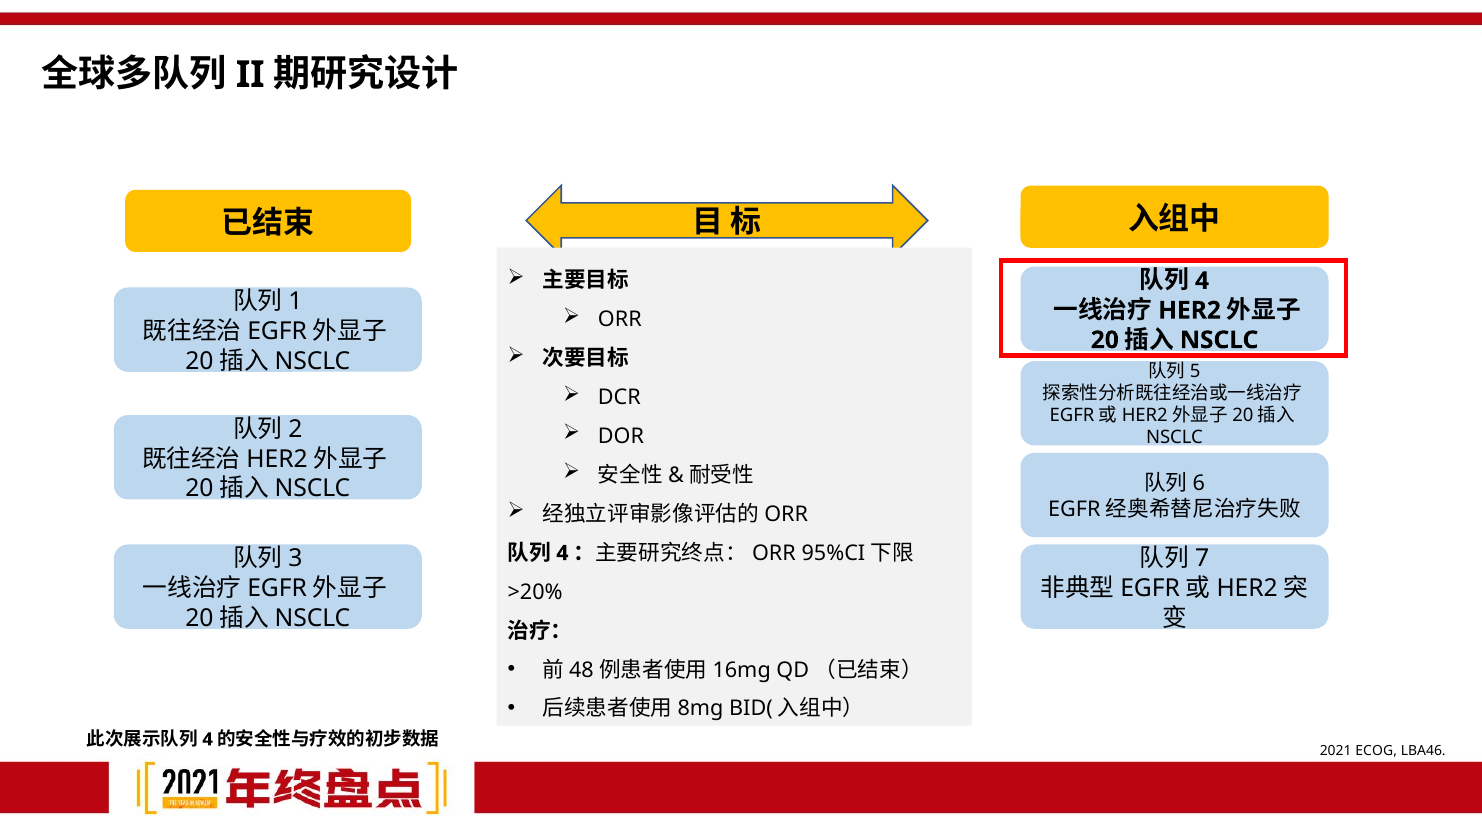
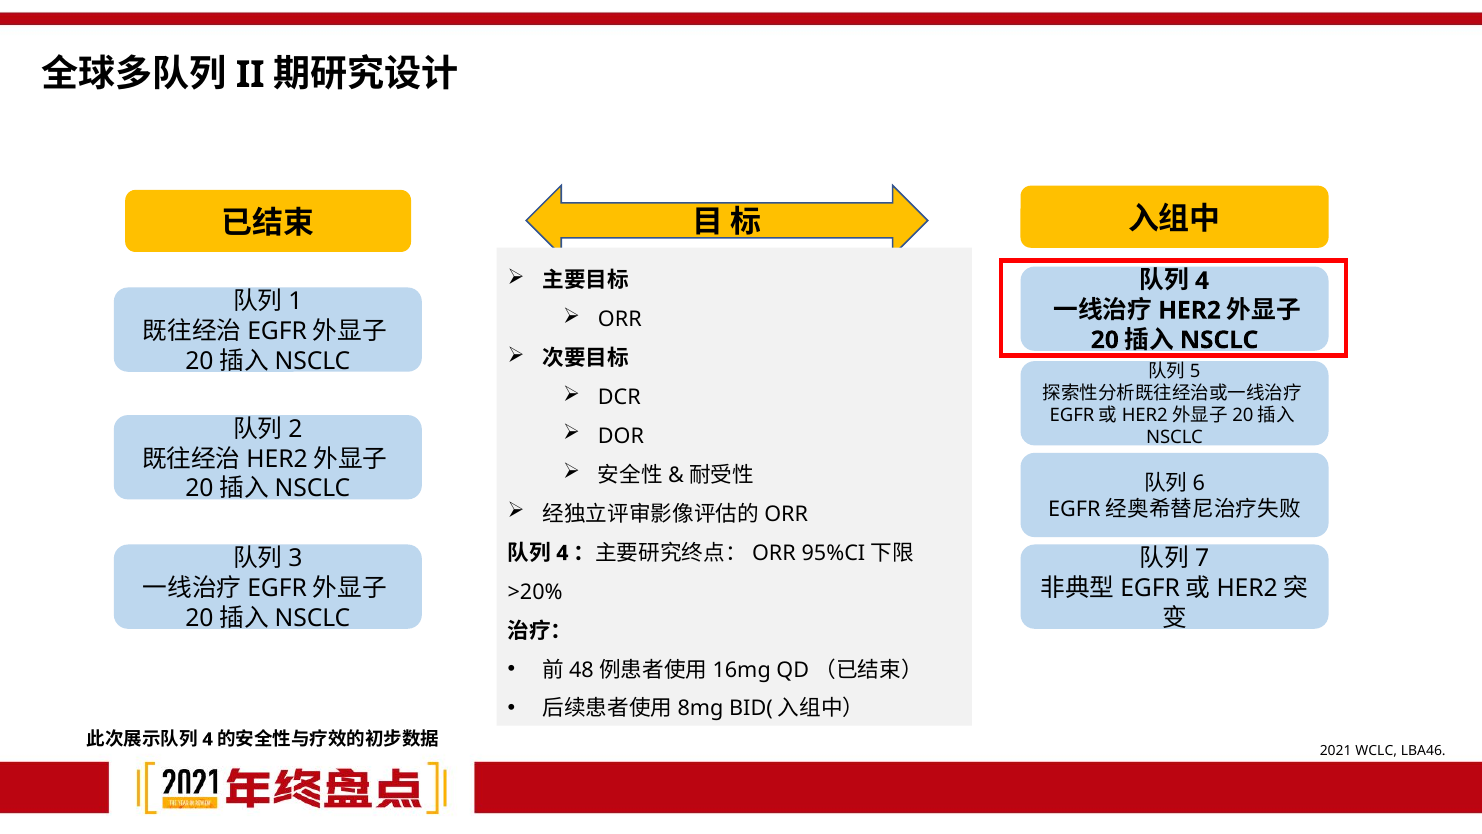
ECOG: ECOG -> WCLC (1376, 751)
